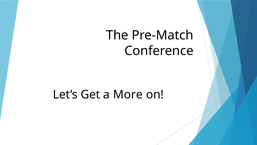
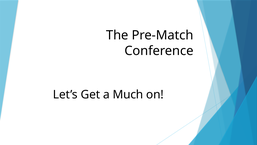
More: More -> Much (128, 94)
